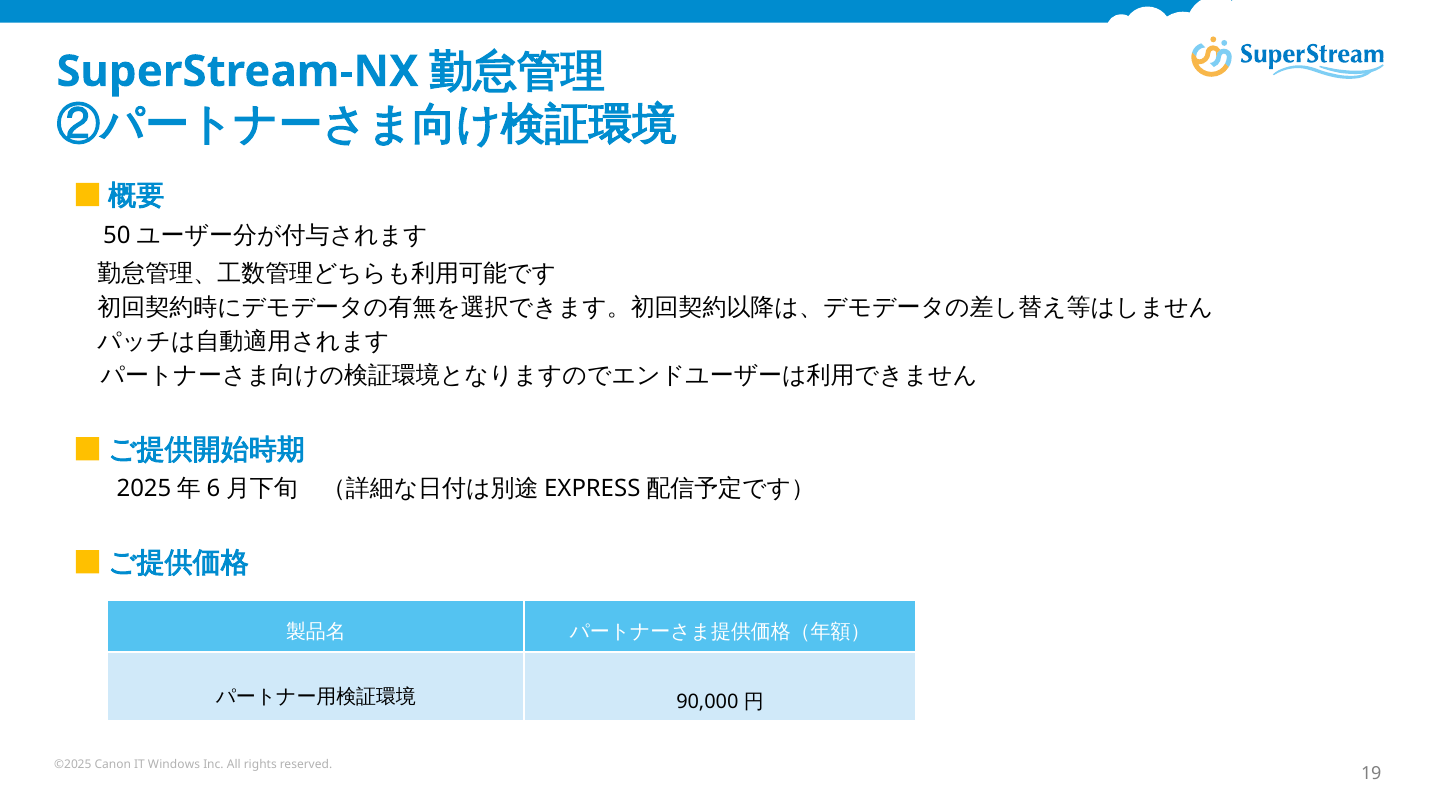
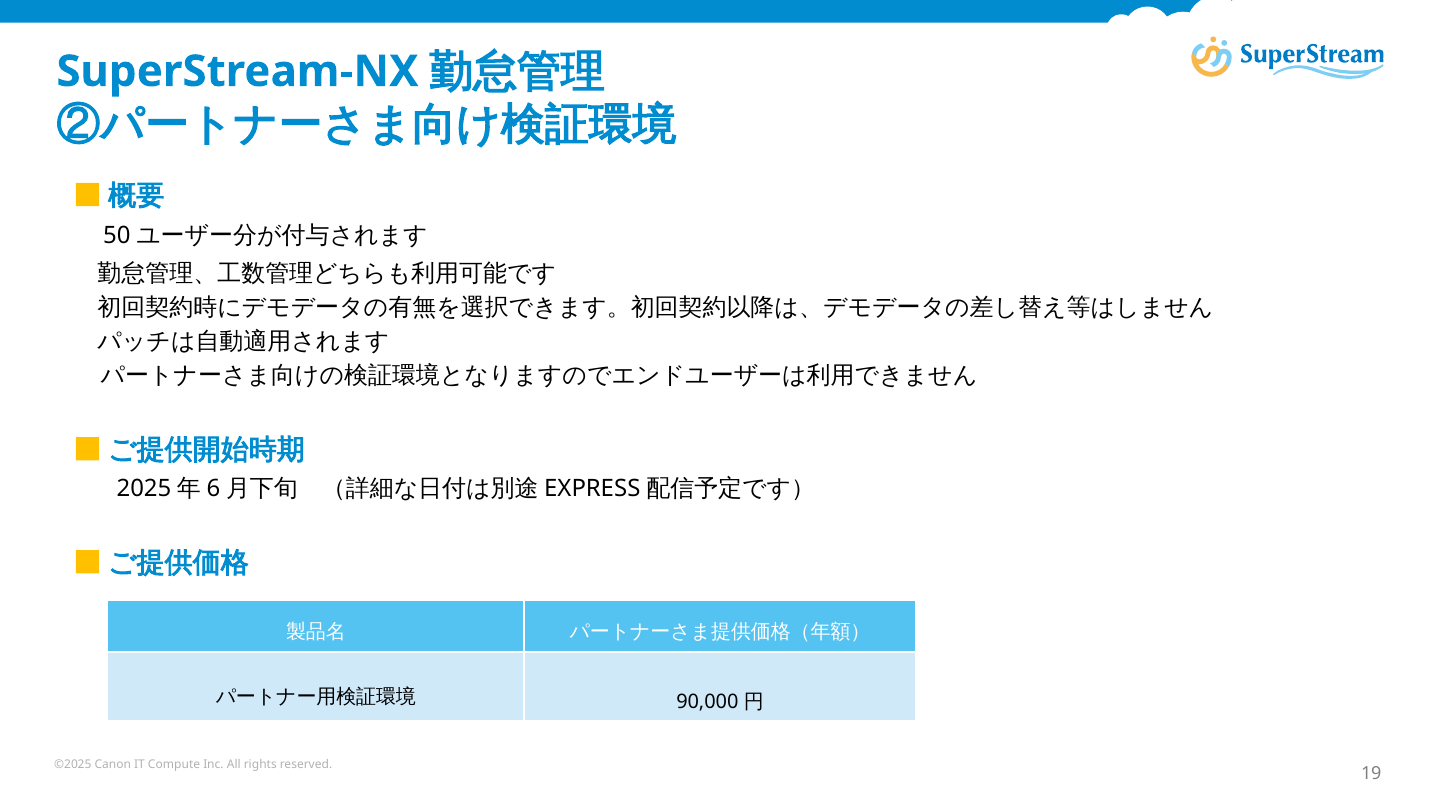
Windows: Windows -> Compute (174, 764)
